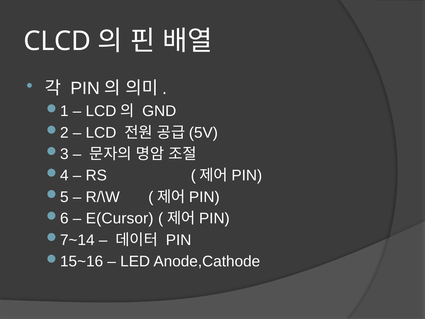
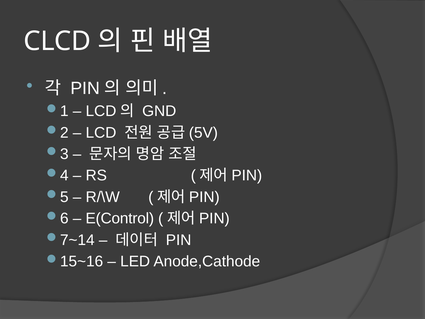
E(Cursor: E(Cursor -> E(Control (120, 218)
